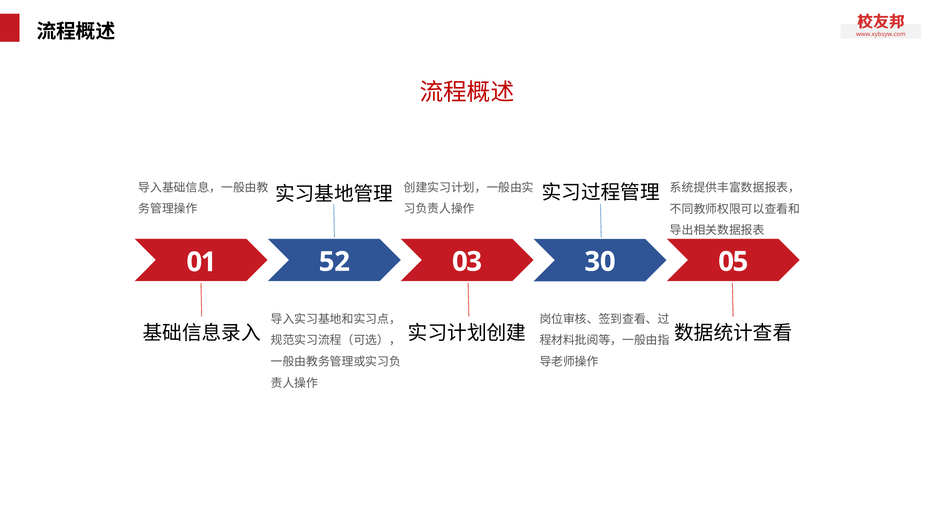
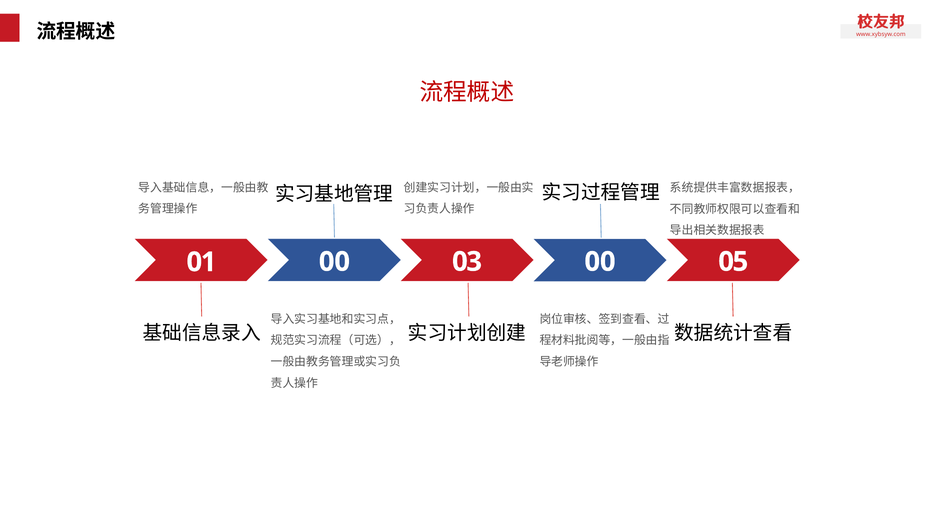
01 52: 52 -> 00 (334, 262)
03 30: 30 -> 00 (600, 262)
